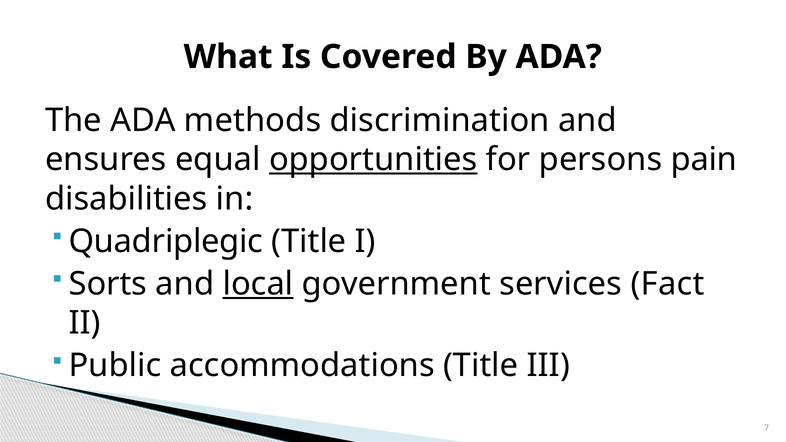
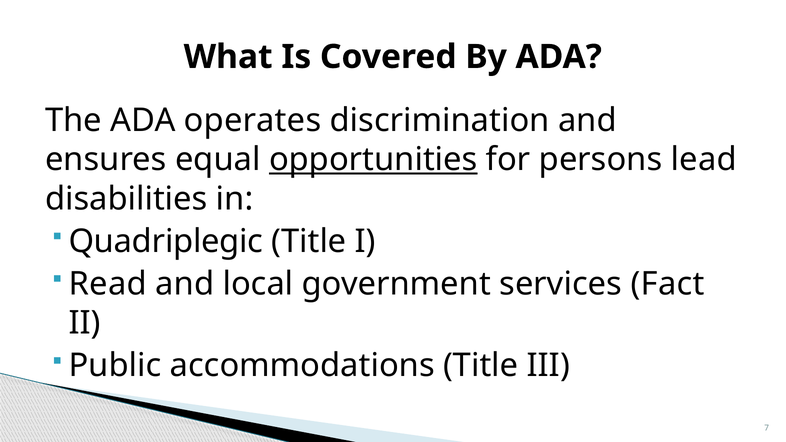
methods: methods -> operates (253, 120)
pain: pain -> lead (704, 160)
Sorts: Sorts -> Read (108, 284)
local underline: present -> none (258, 284)
